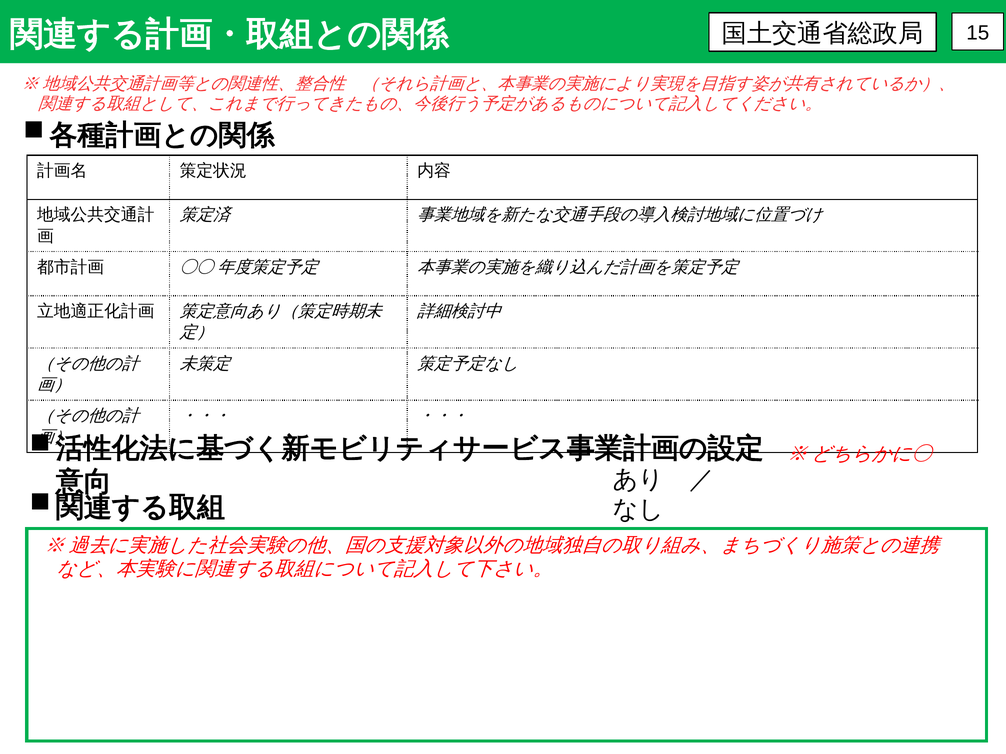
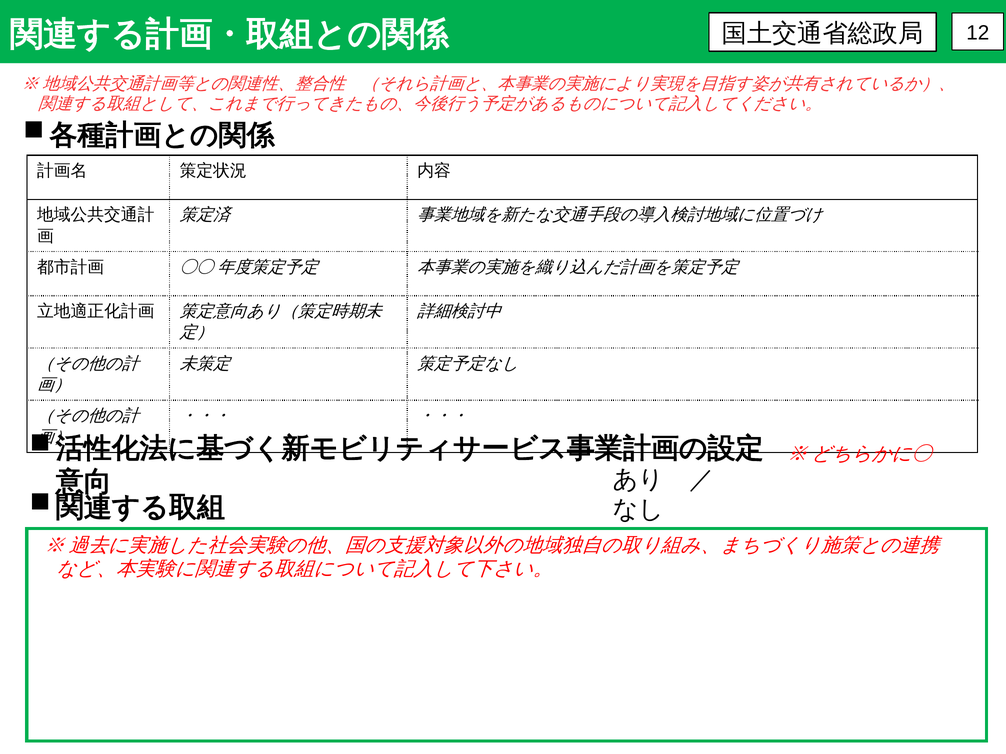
15: 15 -> 12 (978, 33)
